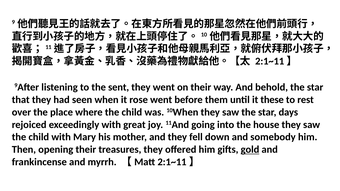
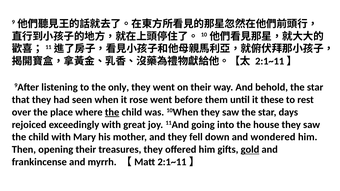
sent: sent -> only (119, 87)
the underline: none -> present (112, 112)
somebody: somebody -> wondered (273, 137)
